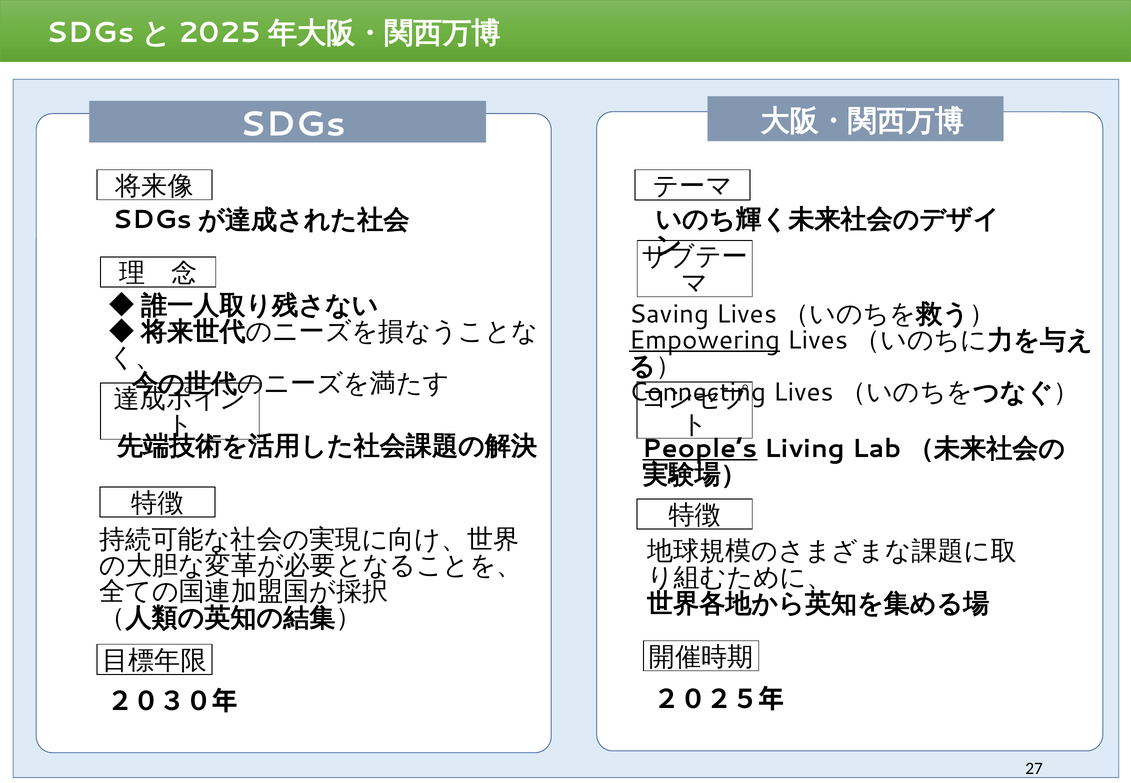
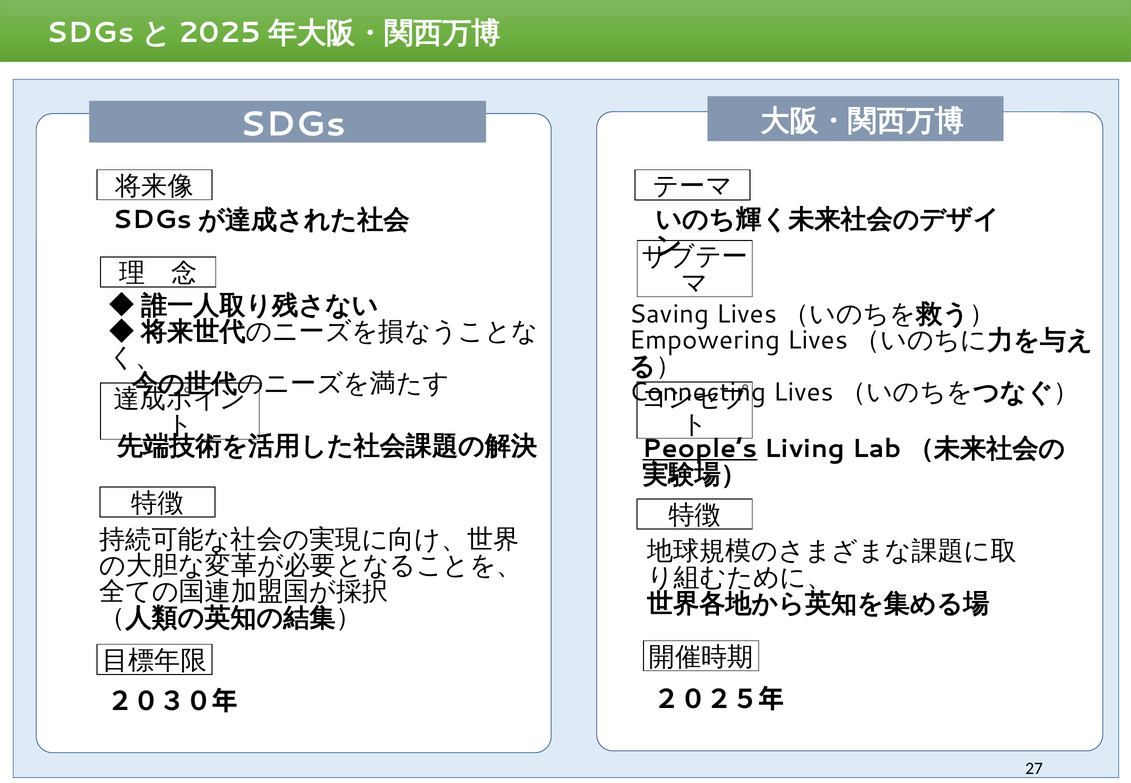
Empowering underline: present -> none (705, 340)
